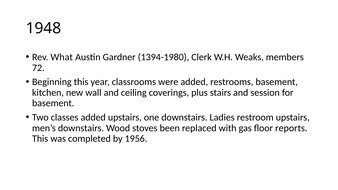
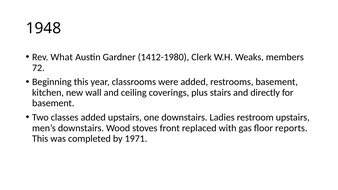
1394-1980: 1394-1980 -> 1412-1980 (163, 57)
session: session -> directly (265, 93)
been: been -> front (170, 128)
1956: 1956 -> 1971 (136, 139)
